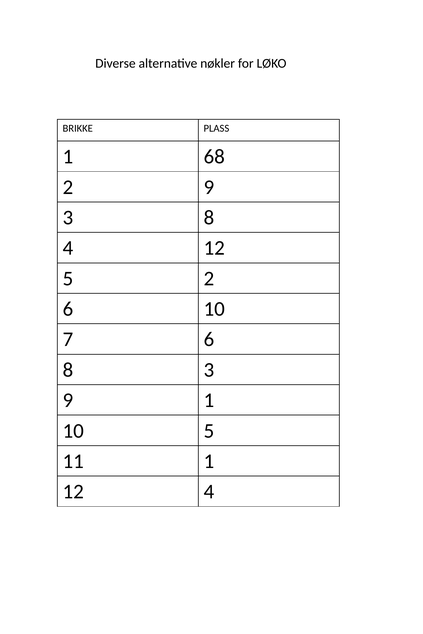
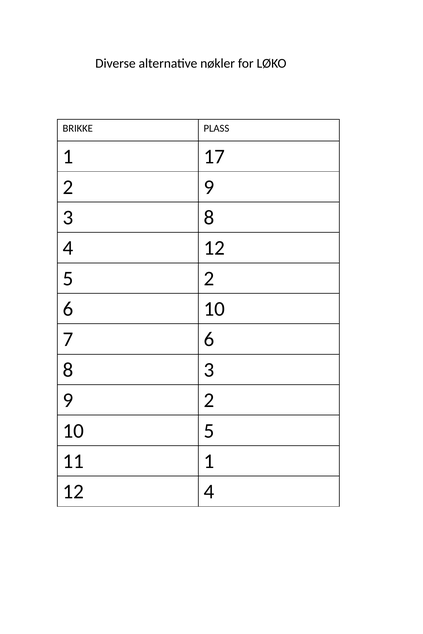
68: 68 -> 17 (214, 157)
9 1: 1 -> 2 (209, 401)
